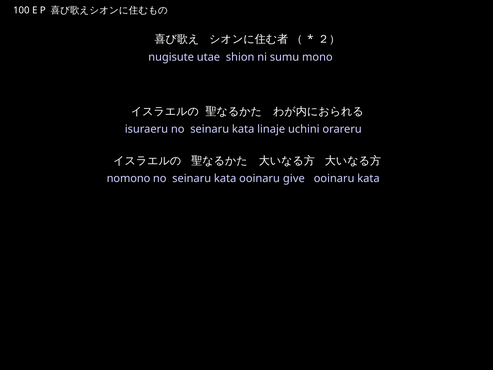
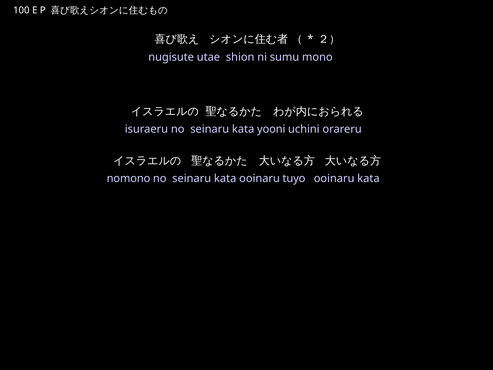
linaje: linaje -> yooni (271, 129)
give: give -> tuyo (294, 178)
